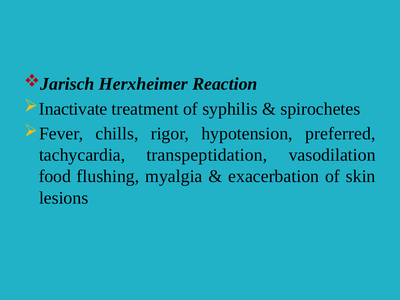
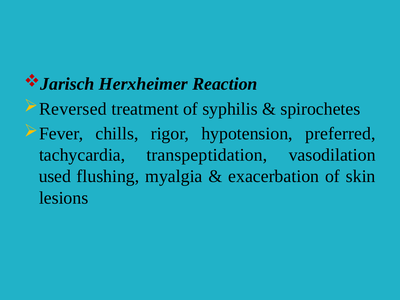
Inactivate: Inactivate -> Reversed (73, 109)
food: food -> used (55, 176)
